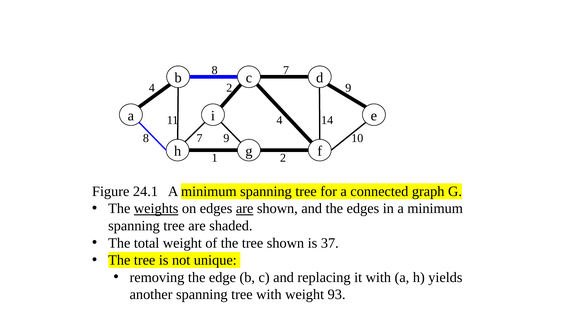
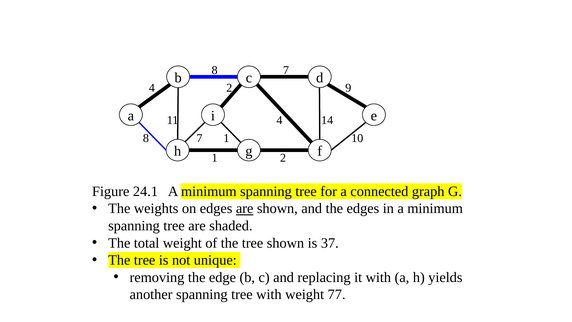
7 9: 9 -> 1 (226, 138)
weights underline: present -> none (156, 208)
93: 93 -> 77 (337, 294)
